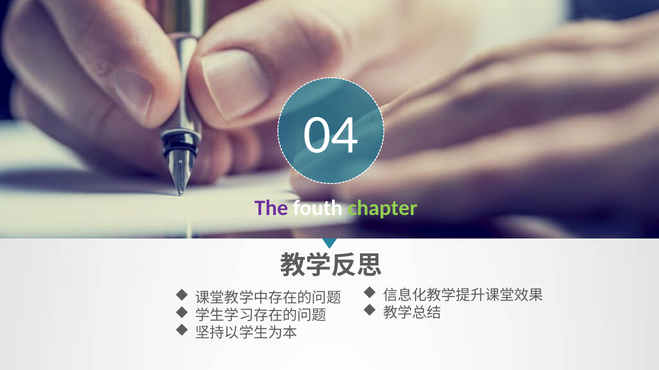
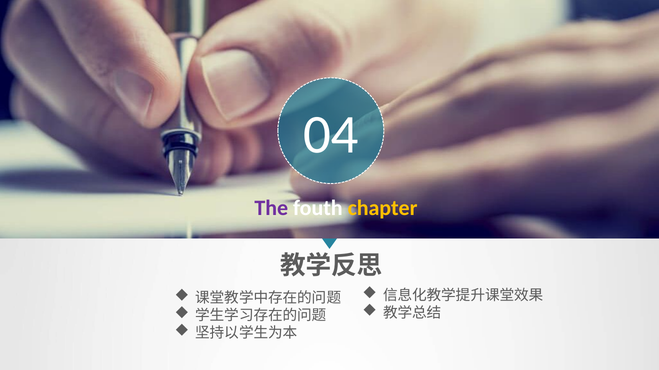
chapter colour: light green -> yellow (383, 209)
